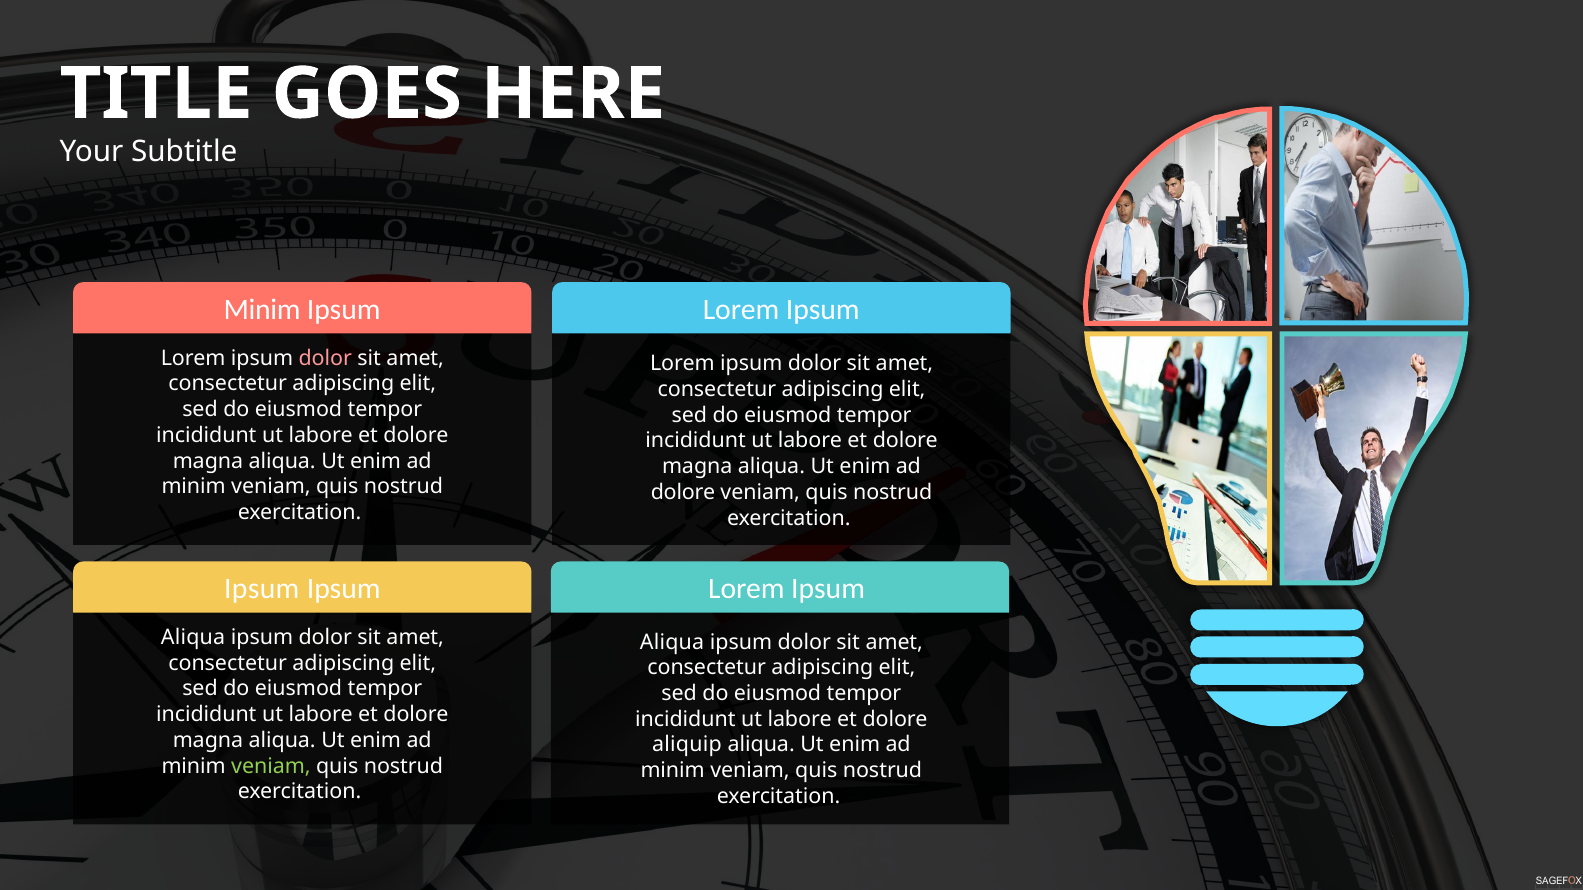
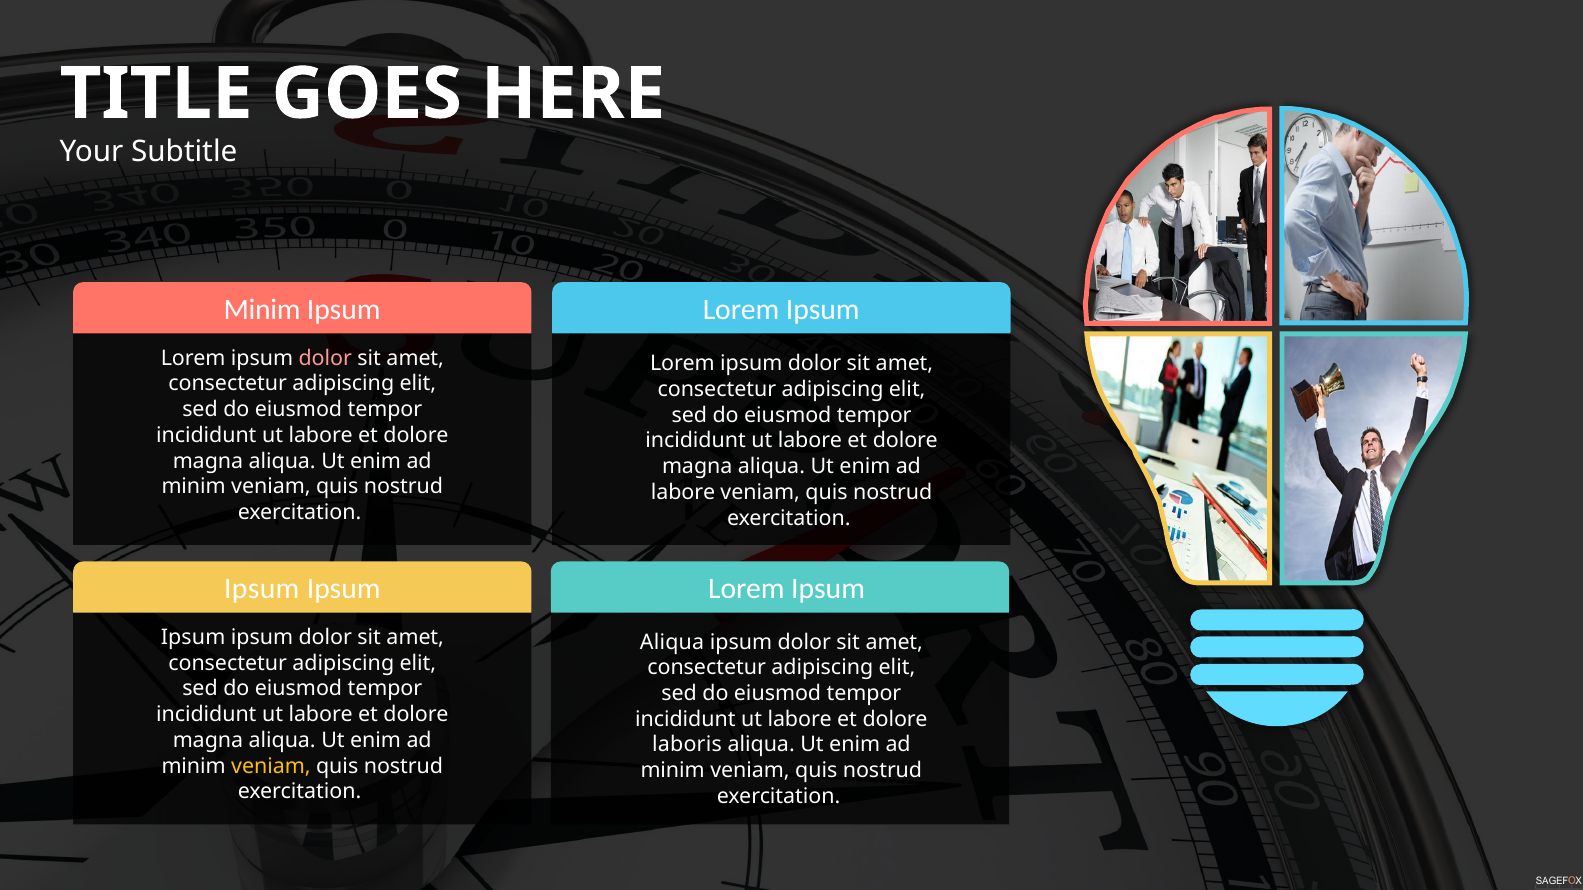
dolore: dolore -> labore (683, 493)
Aliqua: Aliqua -> Ipsum (193, 638)
aliquip: aliquip -> laboris (687, 745)
veniam colour: light green -> yellow (271, 766)
